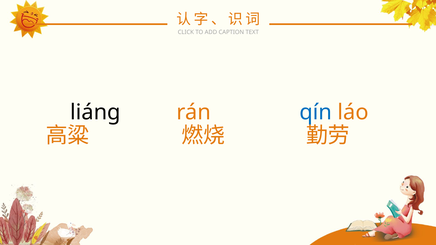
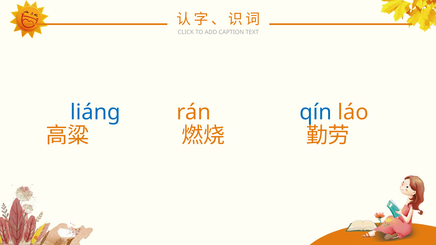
liáng colour: black -> blue (95, 113)
